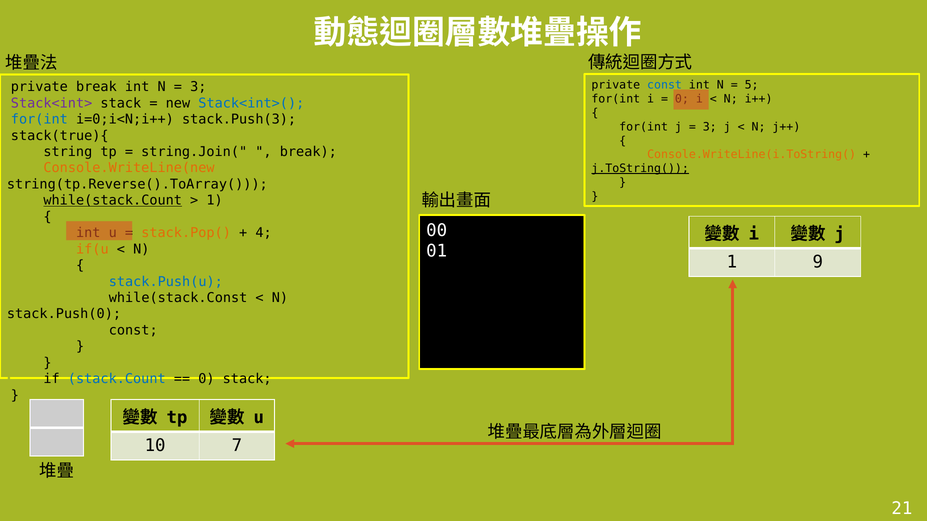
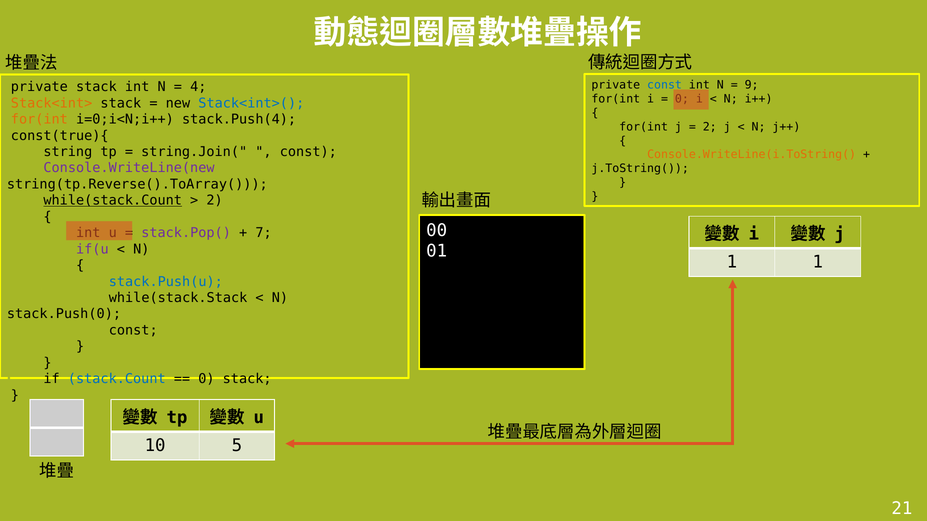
5: 5 -> 9 (752, 85)
private break: break -> stack (96, 87)
3: 3 -> 4 (198, 87)
Stack<int> colour: purple -> orange (52, 103)
for(int colour: blue -> orange (39, 119)
stack.Push(3: stack.Push(3 -> stack.Push(4 (239, 119)
3: 3 -> 2 (710, 127)
stack(true){: stack(true){ -> const(true){ (60, 136)
break: break -> const (308, 152)
j.ToString( underline: present -> none (640, 169)
Console.WriteLine(new colour: orange -> purple (129, 168)
1: 1 -> 2 (215, 201)
stack.Pop( colour: orange -> purple (186, 233)
4: 4 -> 7 (264, 233)
if(u colour: orange -> purple (92, 249)
1 9: 9 -> 1 (818, 262)
while(stack.Const: while(stack.Const -> while(stack.Stack (178, 298)
7: 7 -> 5 (237, 446)
